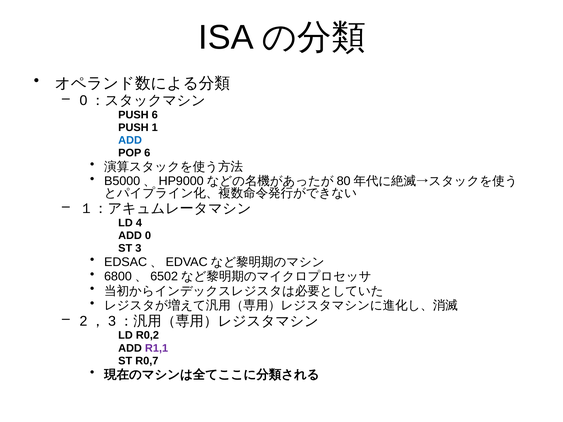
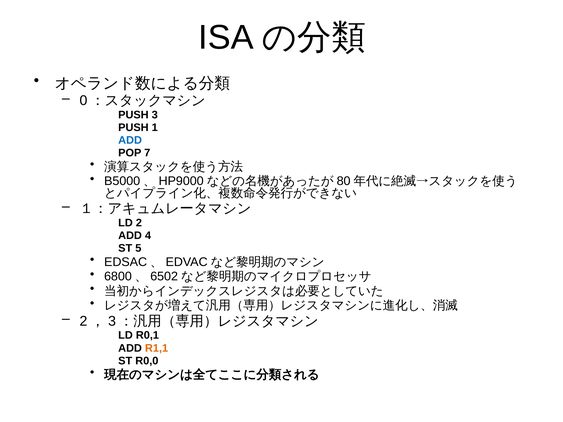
PUSH 6: 6 -> 3 (155, 115)
POP 6: 6 -> 7 (147, 153)
4: 4 -> 2 (139, 223)
0: 0 -> 4 (148, 236)
3: 3 -> 5 (138, 248)
R0,2: R0,2 -> R0,1 (147, 336)
R1,1 colour: purple -> orange (157, 348)
R0,7: R0,7 -> R0,0 (147, 361)
